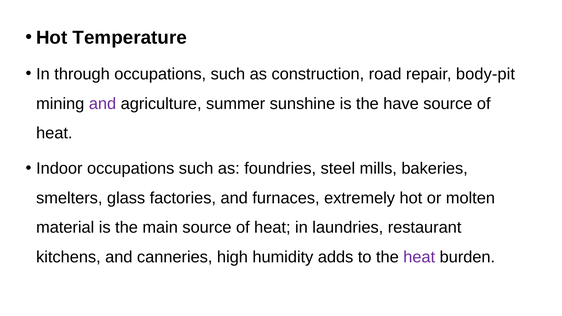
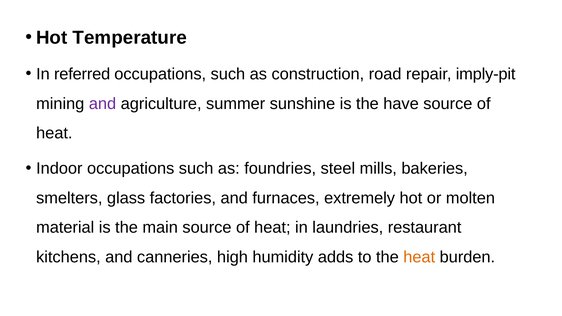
through: through -> referred (82, 74)
body-pit: body-pit -> imply-pit (486, 74)
heat colour: purple -> orange (419, 257)
